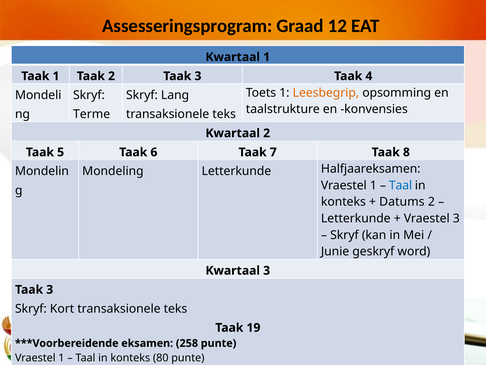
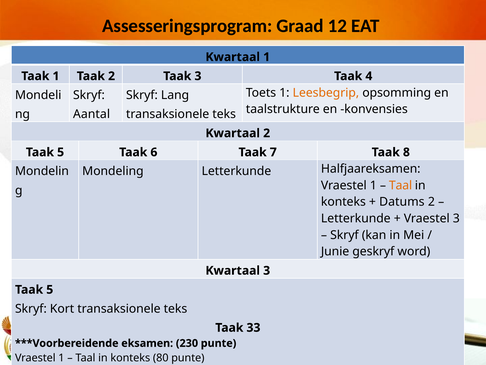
Terme: Terme -> Aantal (92, 114)
Taal colour: blue -> orange (401, 185)
3: 3 -> 5 (50, 289)
19: 19 -> 33 (253, 327)
258: 258 -> 230 (187, 343)
